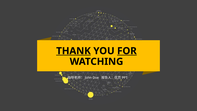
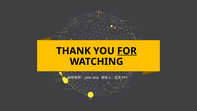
THANK underline: present -> none (73, 51)
